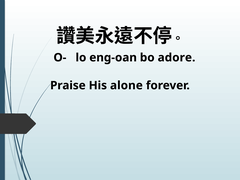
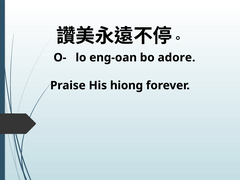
alone: alone -> hiong (127, 85)
